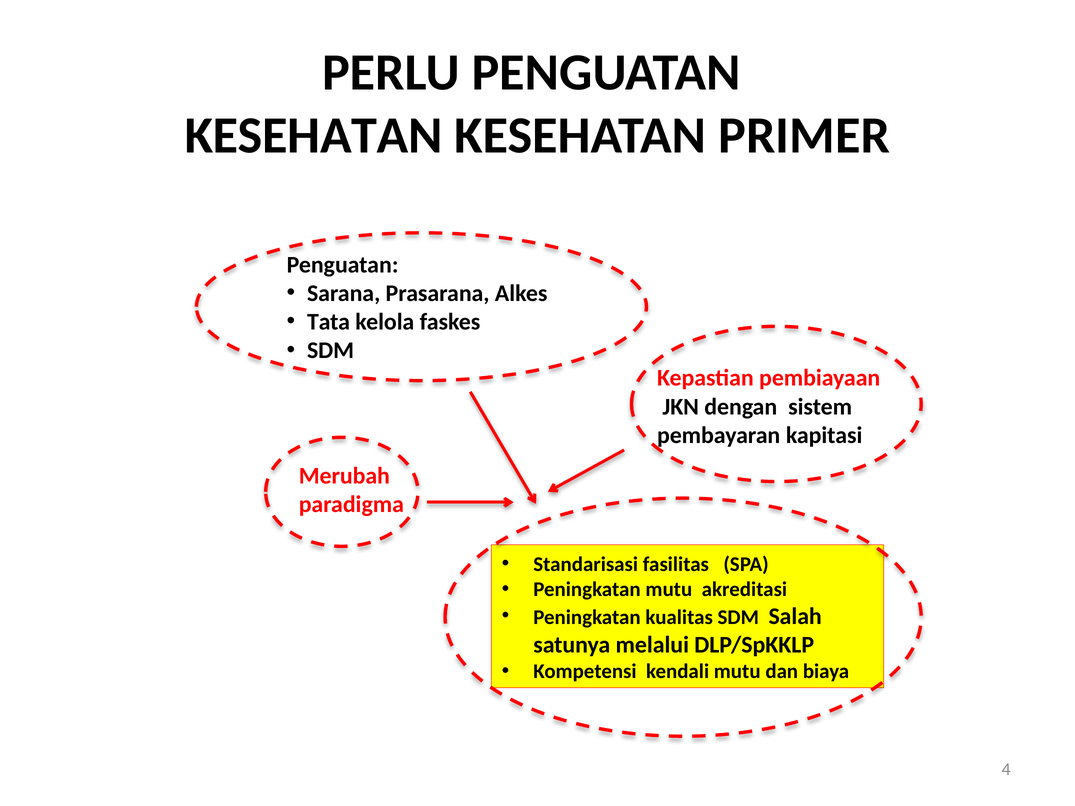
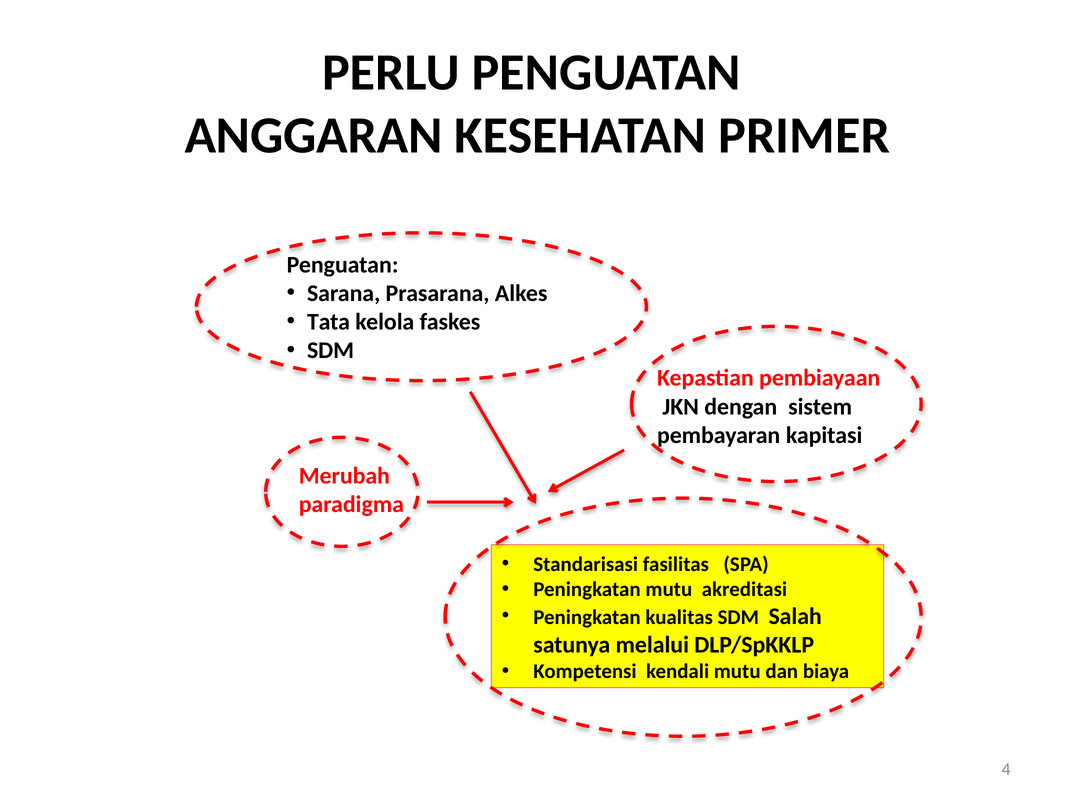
KESEHATAN: KESEHATAN -> ANGGARAN (314, 135)
